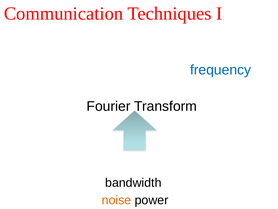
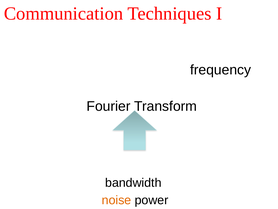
frequency colour: blue -> black (221, 70)
